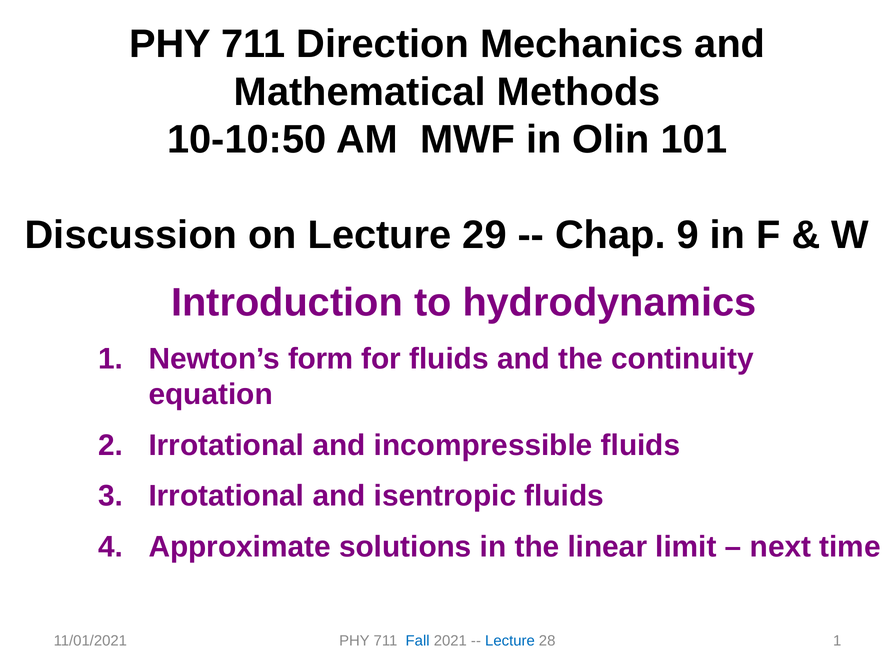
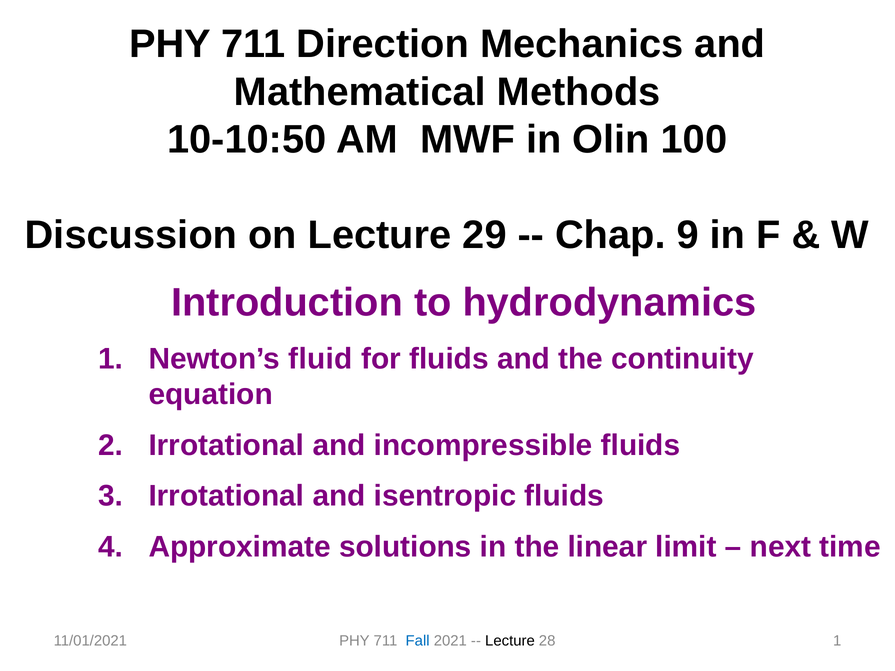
101: 101 -> 100 (694, 140)
form: form -> fluid (321, 359)
Lecture colour: blue -> black (510, 641)
